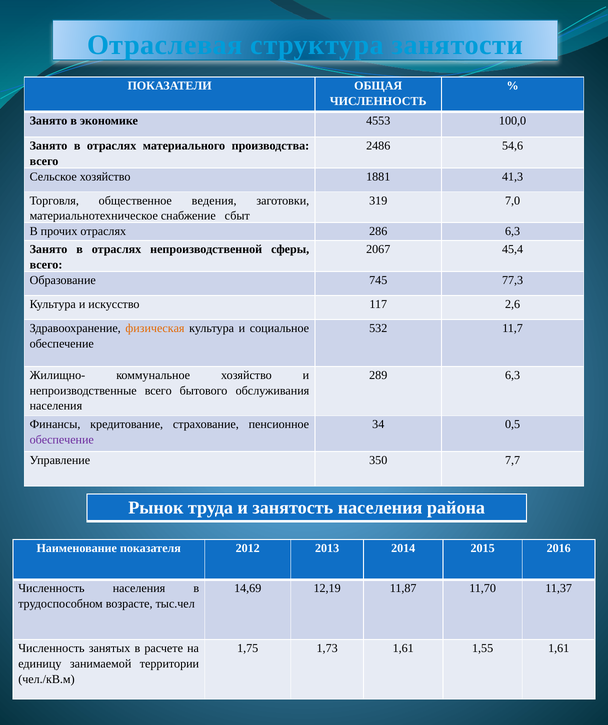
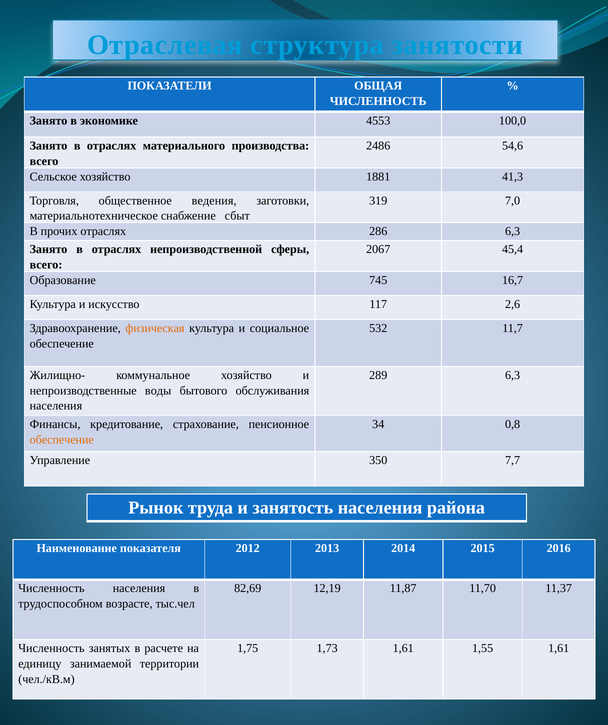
77,3: 77,3 -> 16,7 (513, 280)
непроизводственные всего: всего -> воды (158, 391)
0,5: 0,5 -> 0,8 (513, 424)
обеспечение colour: purple -> orange (62, 440)
14,69: 14,69 -> 82,69 (248, 588)
